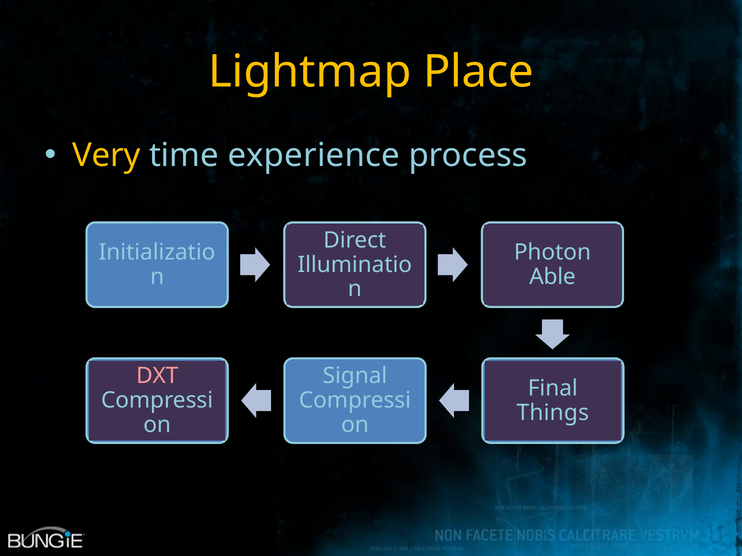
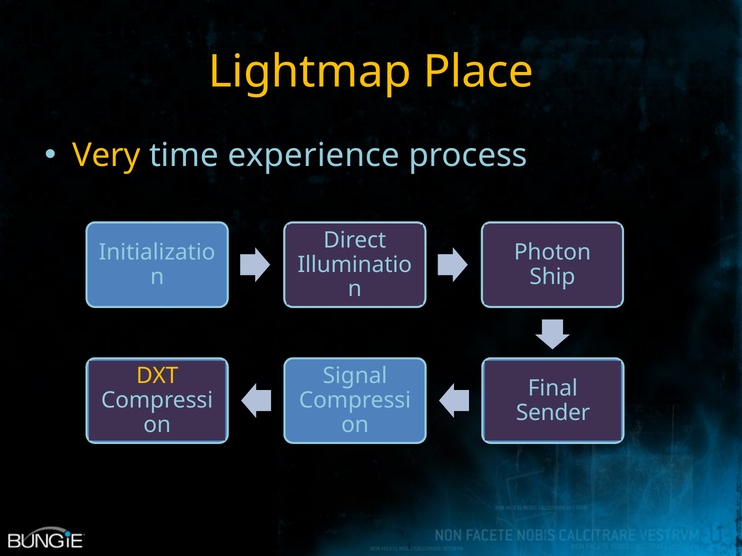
Able: Able -> Ship (552, 277)
DXT colour: pink -> yellow (157, 376)
Things: Things -> Sender (553, 413)
